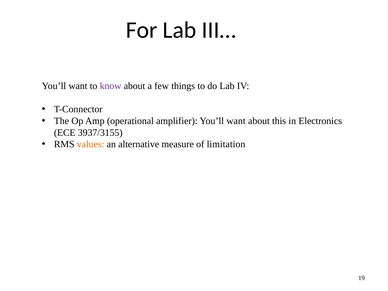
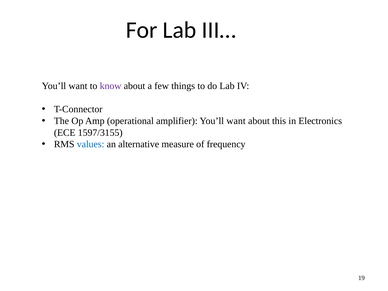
3937/3155: 3937/3155 -> 1597/3155 (100, 133)
values colour: orange -> blue (91, 144)
limitation: limitation -> frequency (226, 144)
